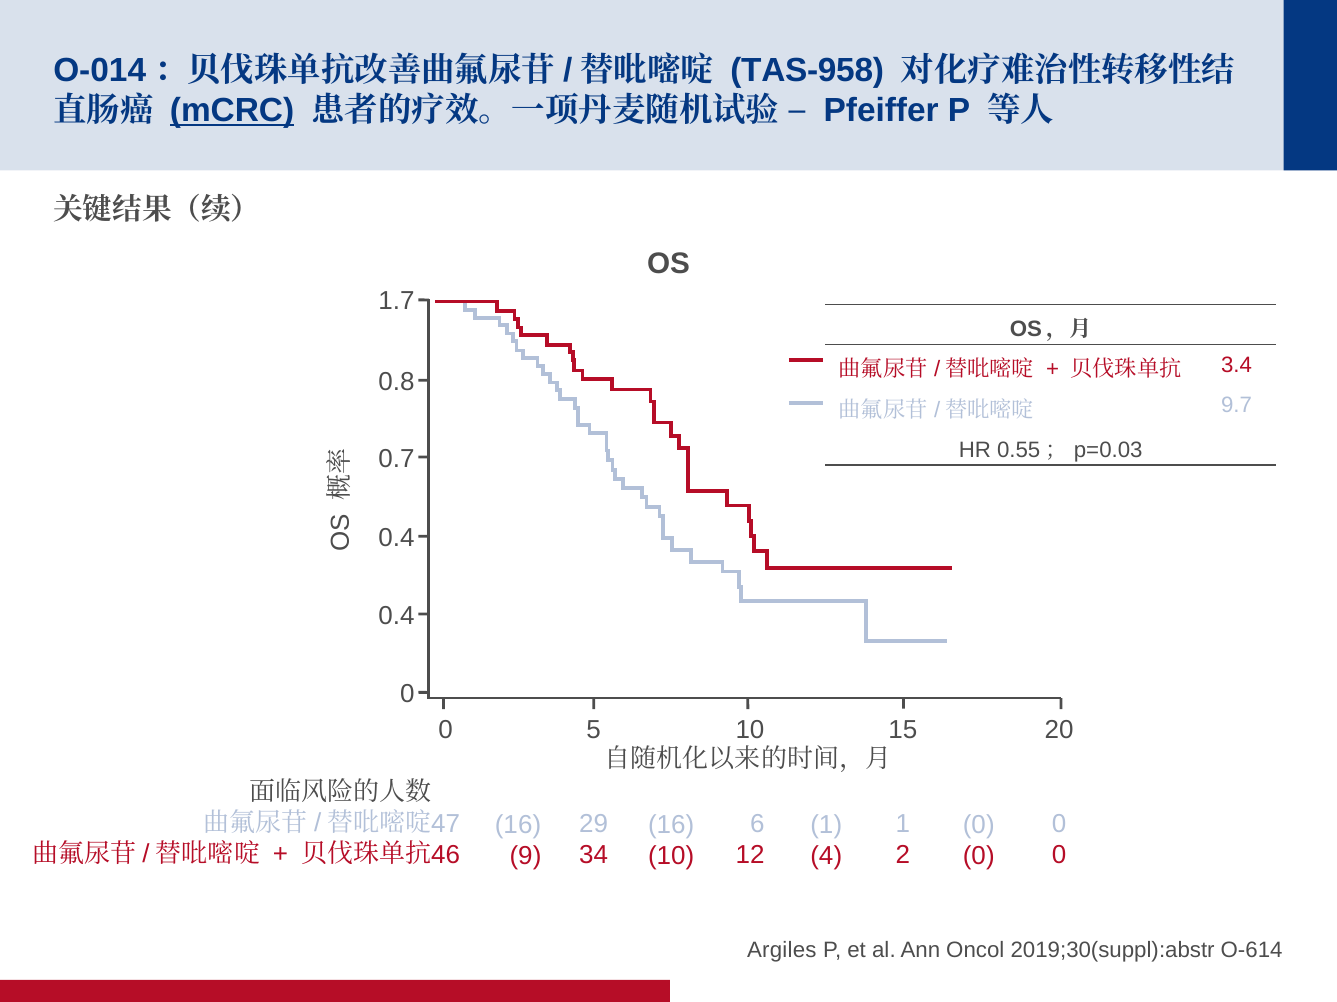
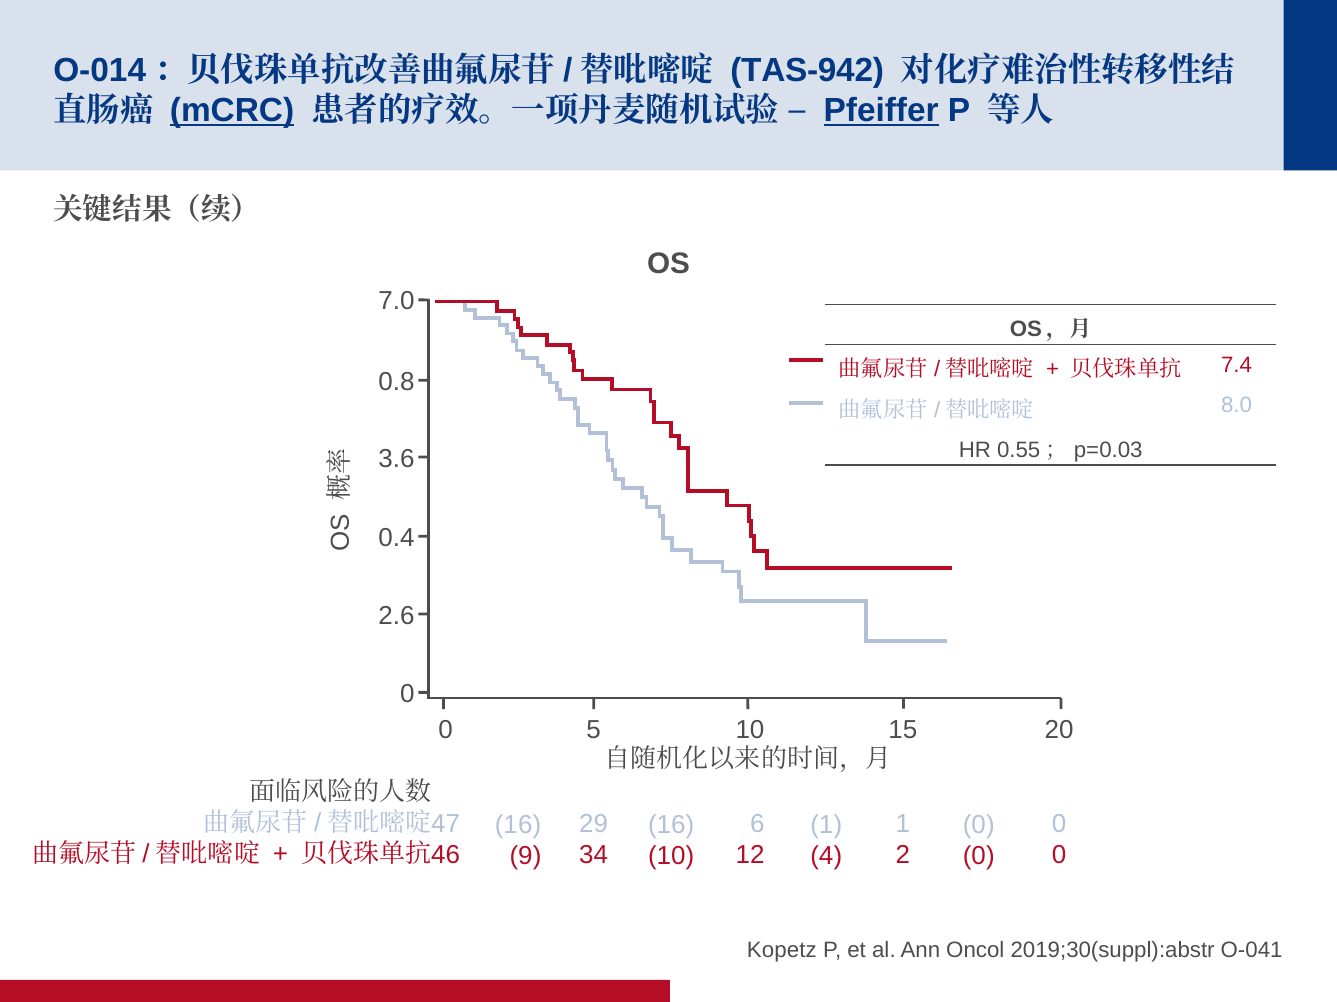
TAS-958: TAS-958 -> TAS-942 (807, 71)
Pfeiffer underline: none -> present (881, 111)
1.7: 1.7 -> 7.0 (397, 301)
3.4: 3.4 -> 7.4 (1237, 365)
9.7: 9.7 -> 8.0 (1237, 406)
0.7: 0.7 -> 3.6 (397, 459)
0.4: 0.4 -> 2.6 (397, 616)
Argiles: Argiles -> Kopetz (782, 951)
O-614: O-614 -> O-041 (1252, 951)
